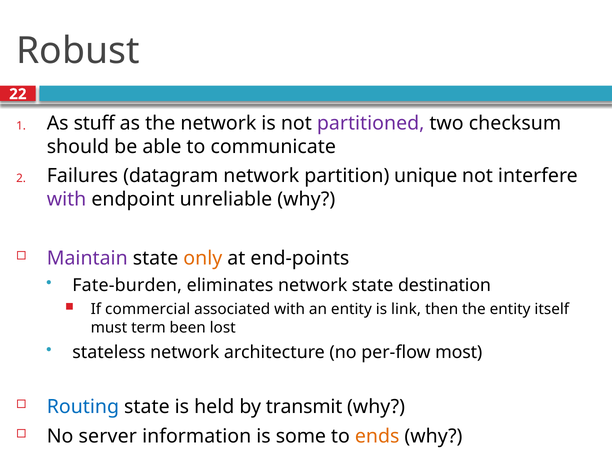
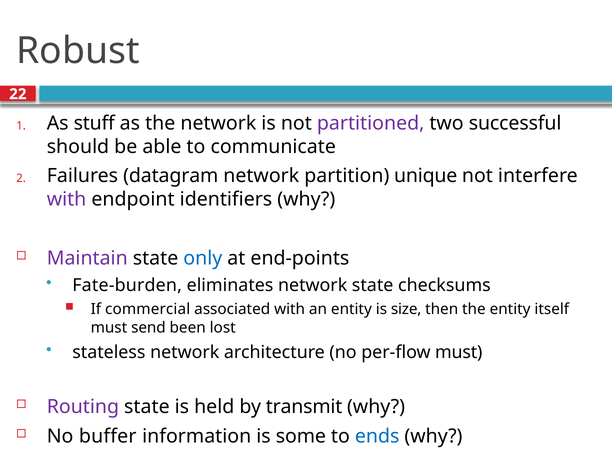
checksum: checksum -> successful (515, 123)
unreliable: unreliable -> identifiers (226, 199)
only colour: orange -> blue (203, 258)
destination: destination -> checksums (444, 285)
link: link -> size (406, 309)
term: term -> send (148, 328)
per-flow most: most -> must (459, 352)
Routing colour: blue -> purple (83, 407)
server: server -> buffer (108, 436)
ends colour: orange -> blue (377, 436)
